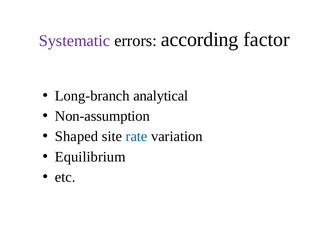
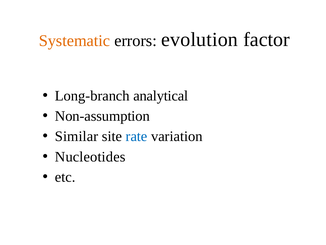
Systematic colour: purple -> orange (74, 41)
according: according -> evolution (200, 39)
Shaped: Shaped -> Similar (77, 136)
Equilibrium: Equilibrium -> Nucleotides (90, 156)
